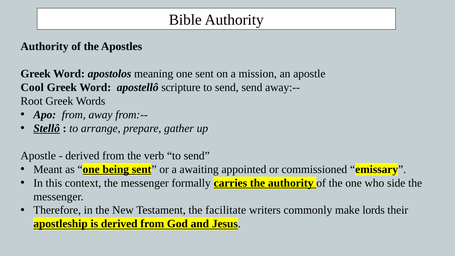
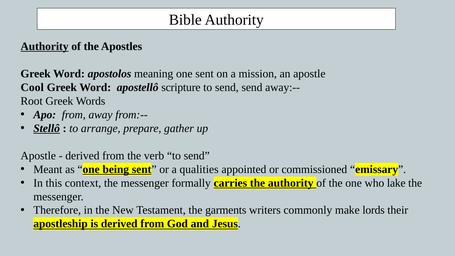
Authority underline: none -> present (45, 46)
awaiting: awaiting -> qualities (199, 169)
side: side -> lake (396, 183)
facilitate: facilitate -> garments (226, 210)
